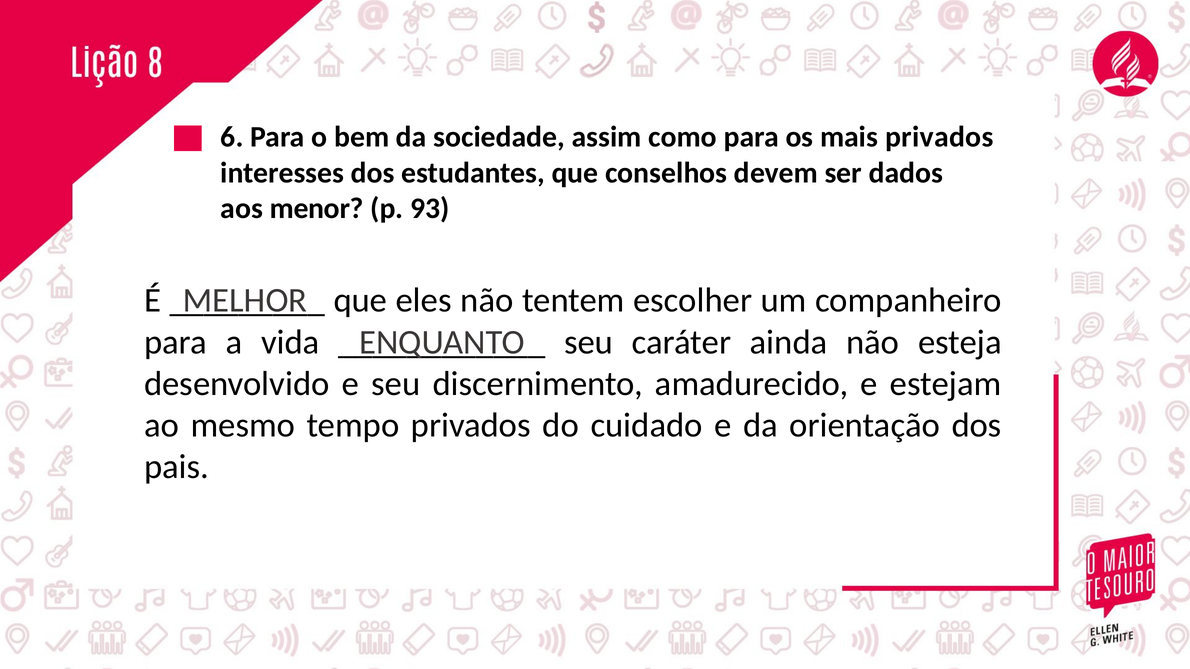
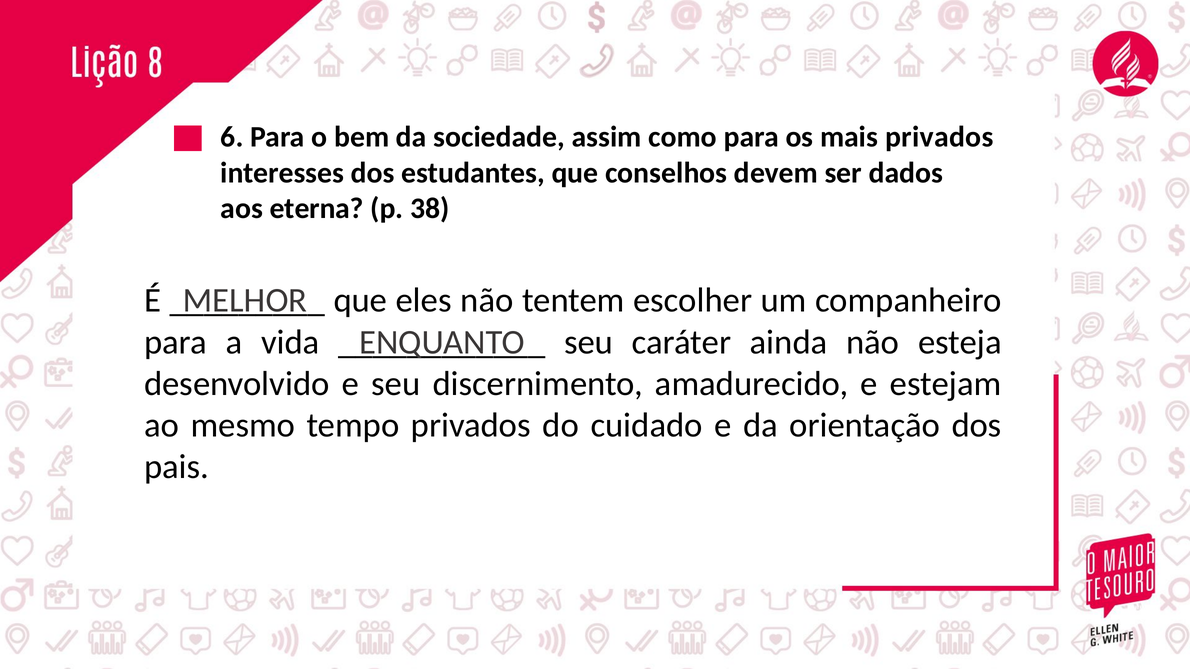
menor: menor -> eterna (317, 209)
93: 93 -> 38 (430, 209)
